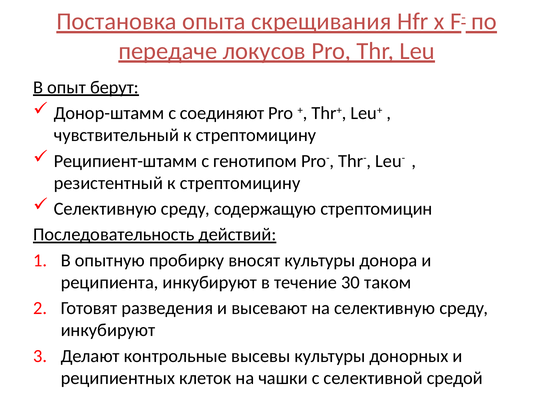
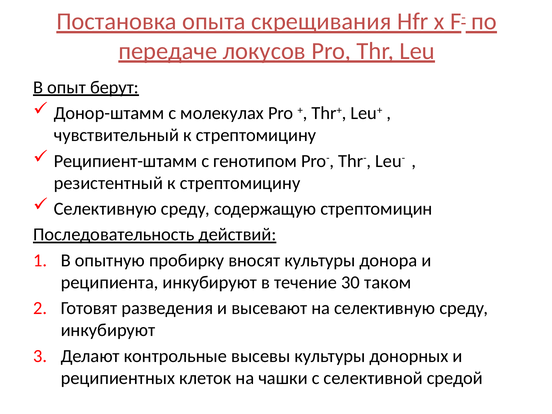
соединяют: соединяют -> молекулах (222, 113)
